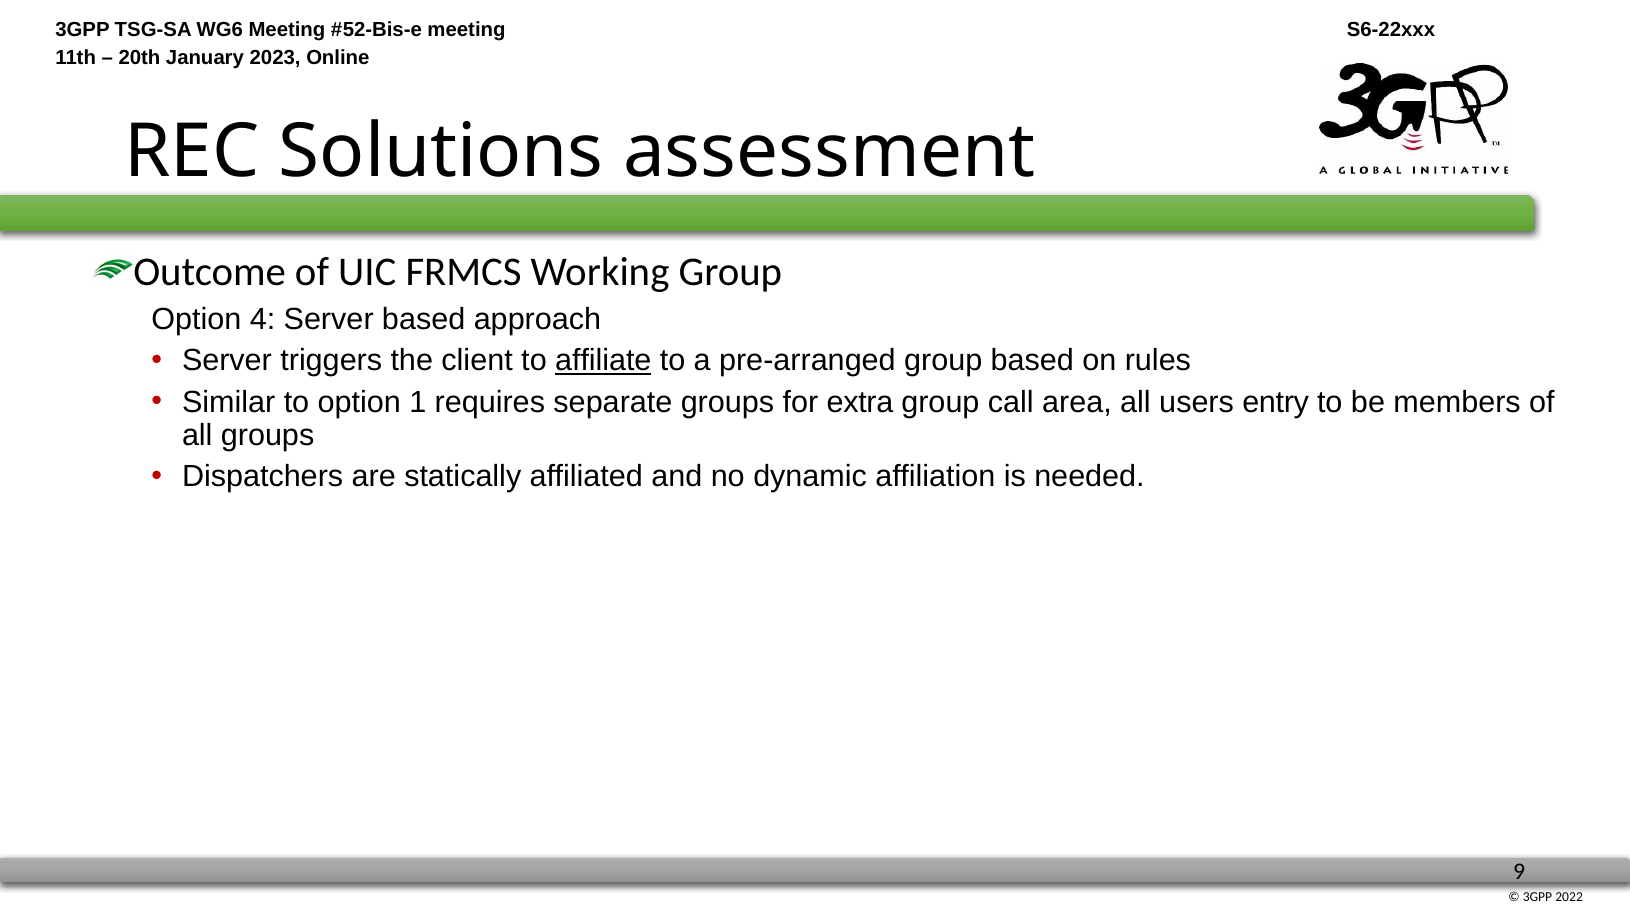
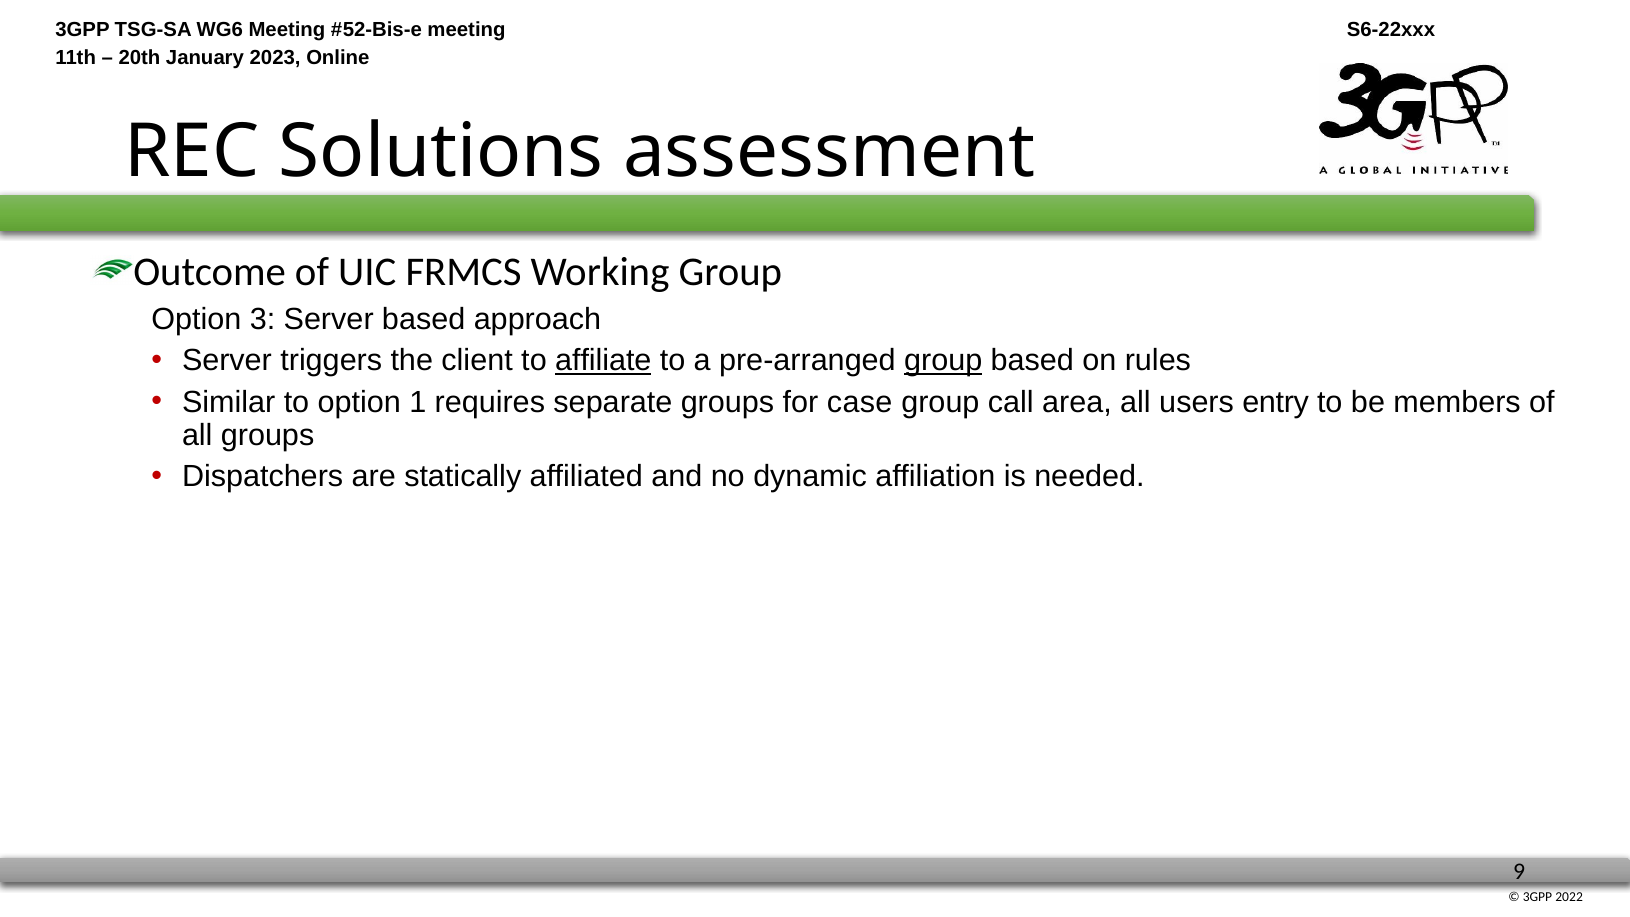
4: 4 -> 3 (263, 319)
group underline: none -> present (943, 360)
extra: extra -> case (860, 402)
